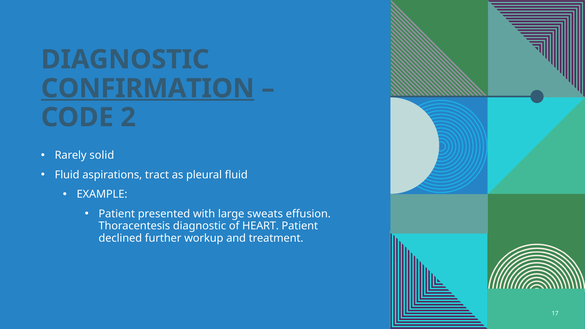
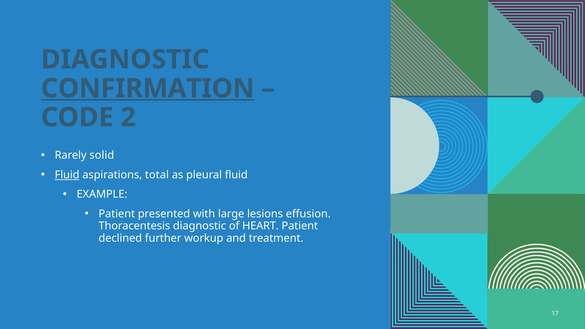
Fluid underline: none -> present (67, 175)
tract: tract -> total (157, 175)
sweats: sweats -> lesions (265, 214)
